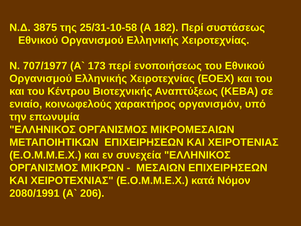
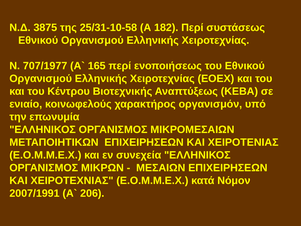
173: 173 -> 165 (97, 66)
2080/1991: 2080/1991 -> 2007/1991 (34, 193)
